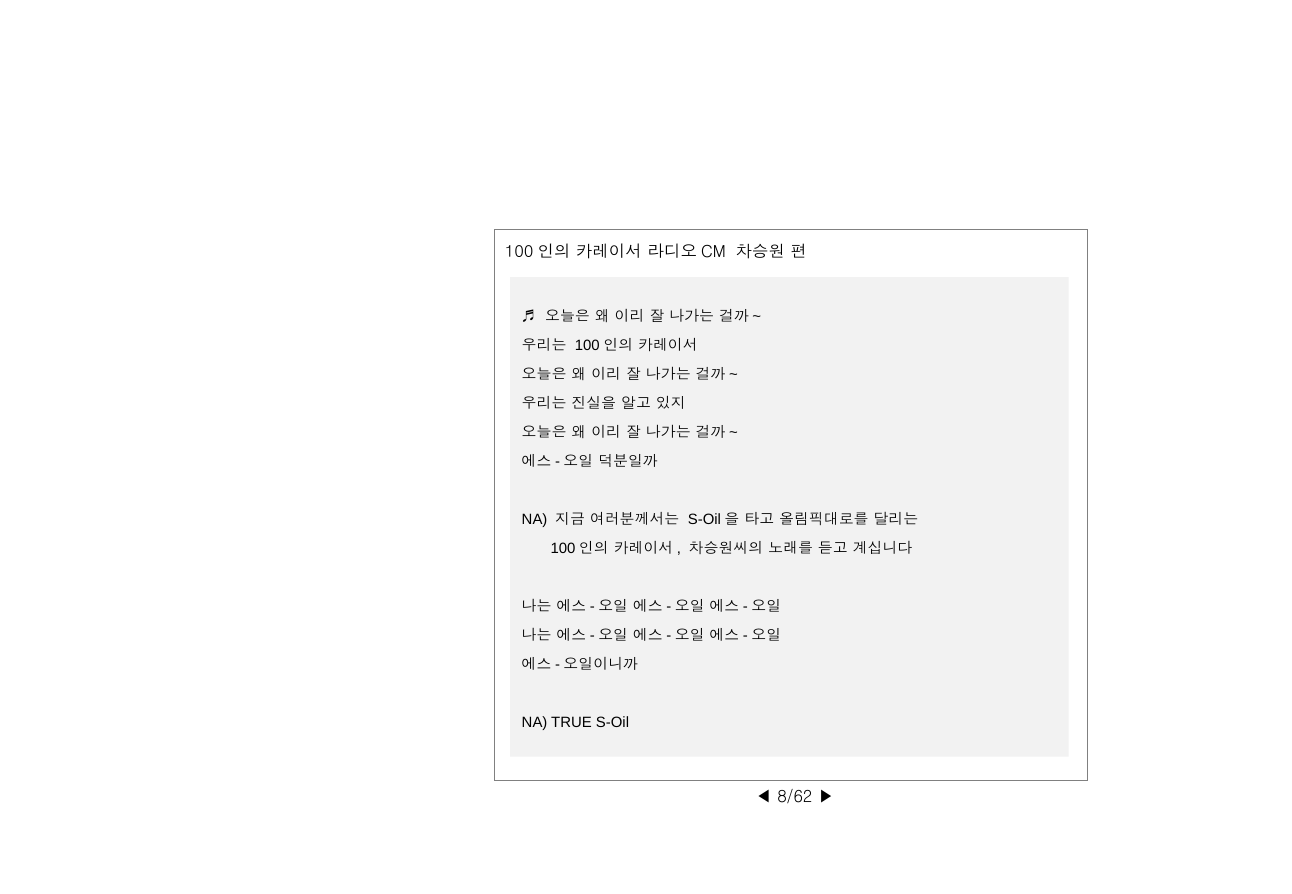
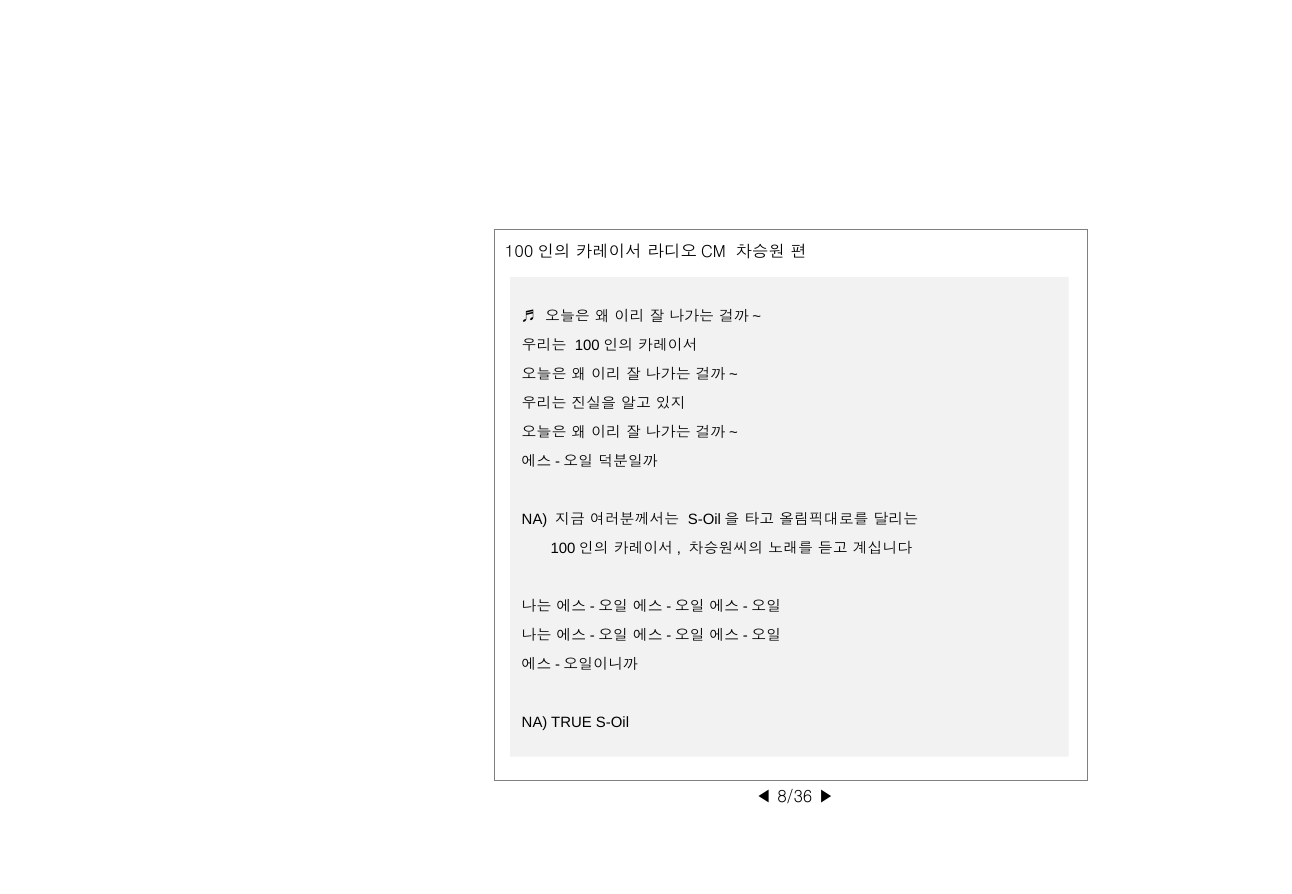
8/62: 8/62 -> 8/36 (795, 798)
